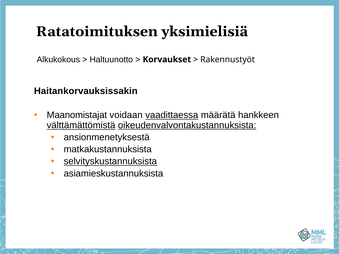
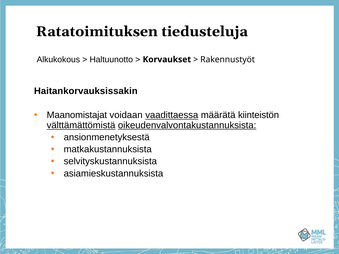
yksimielisiä: yksimielisiä -> tiedusteluja (205, 32)
hankkeen: hankkeen -> kiinteistön (259, 115)
selvityskustannuksista underline: present -> none (110, 162)
